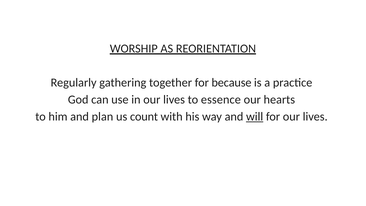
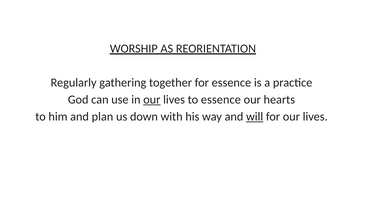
for because: because -> essence (231, 83)
our underline: none -> present (152, 100)
count: count -> down (144, 117)
